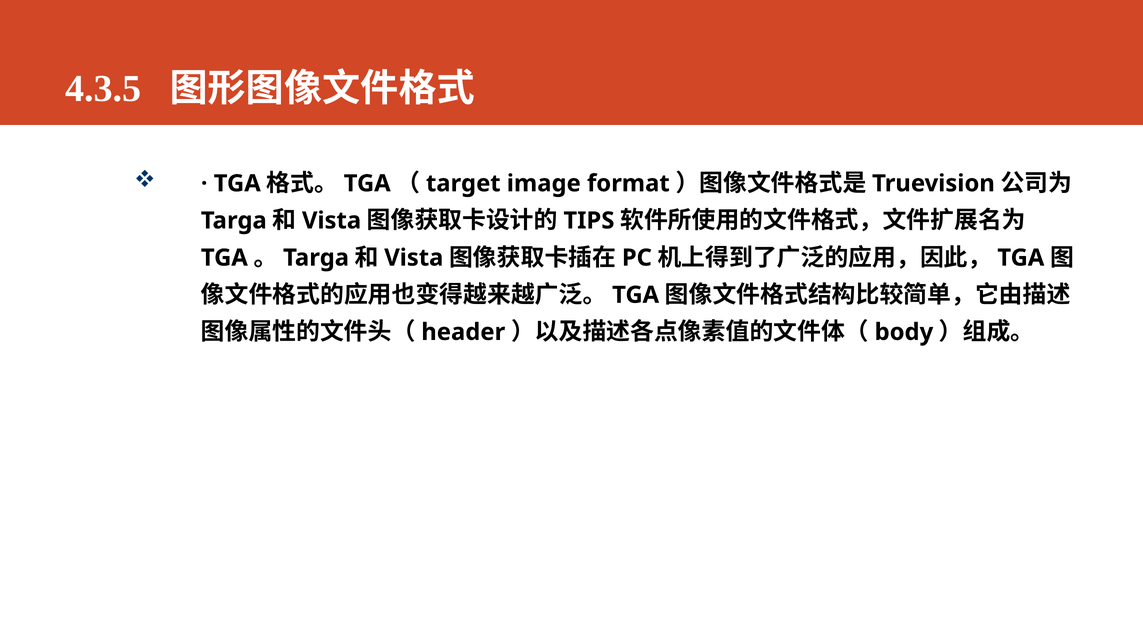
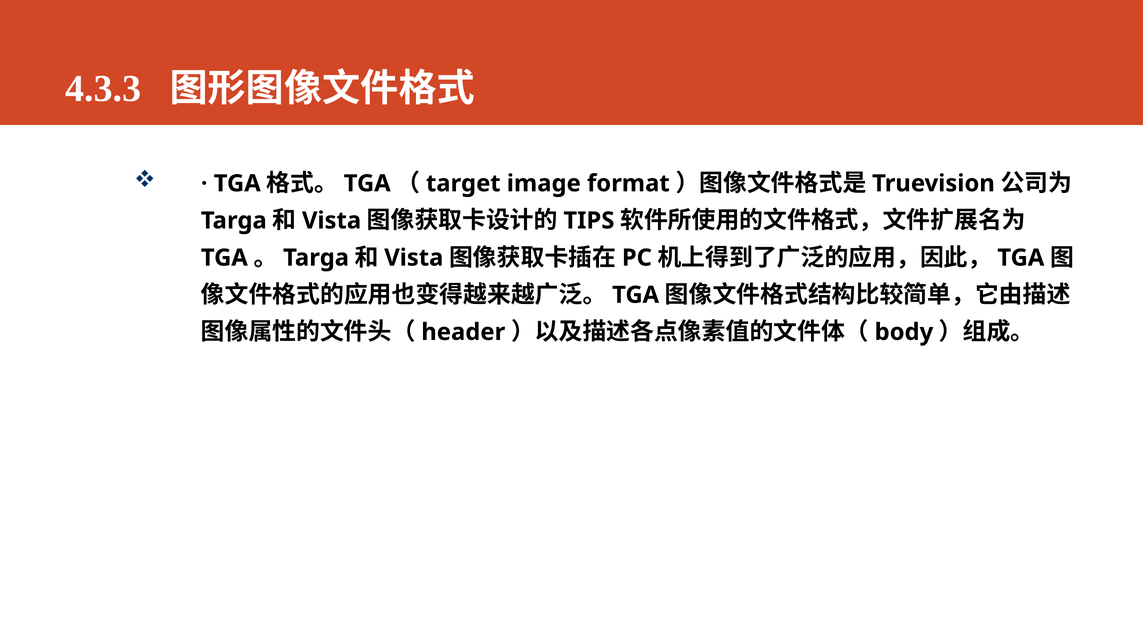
4.3.5: 4.3.5 -> 4.3.3 (103, 89)
